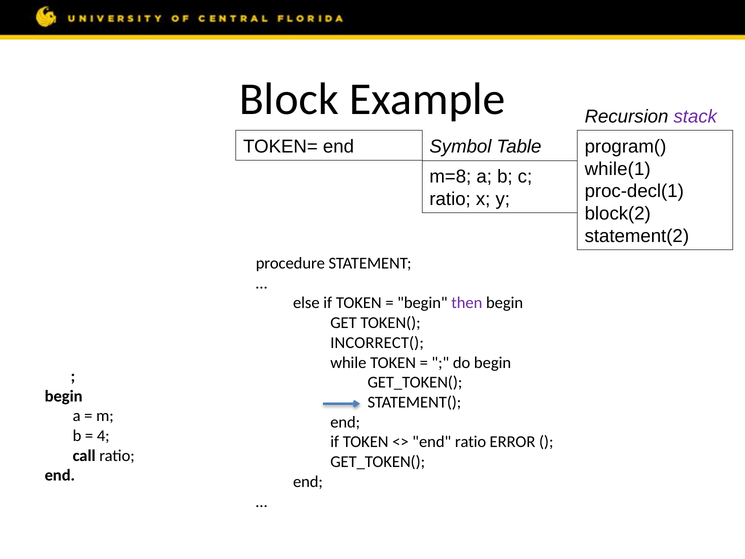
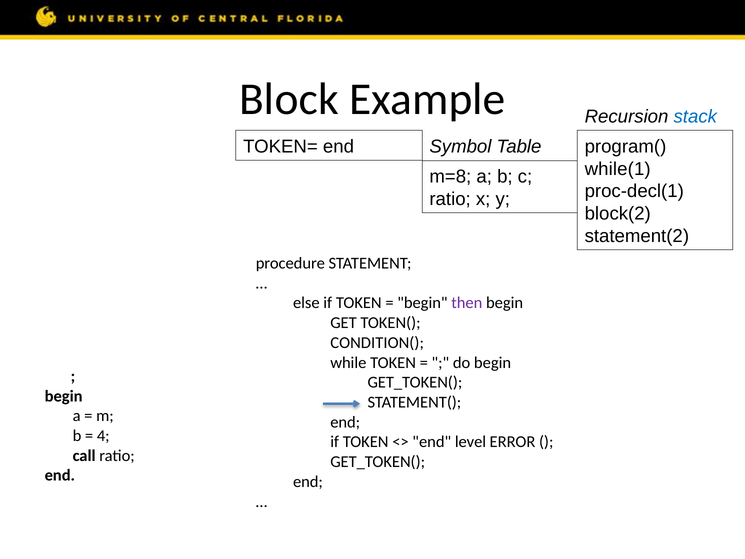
stack colour: purple -> blue (695, 116)
INCORRECT(: INCORRECT( -> CONDITION( (377, 343)
end ratio: ratio -> level (470, 442)
